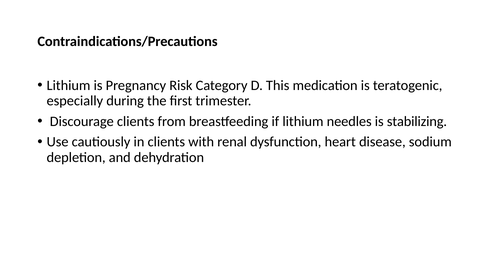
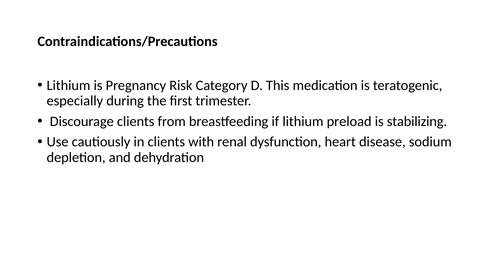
needles: needles -> preload (349, 121)
